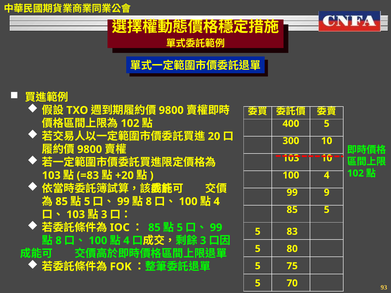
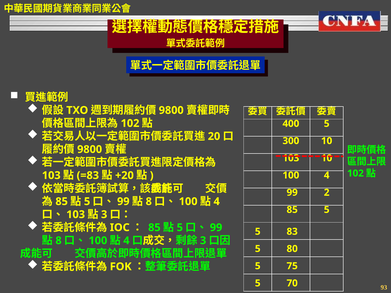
9: 9 -> 2 (327, 193)
